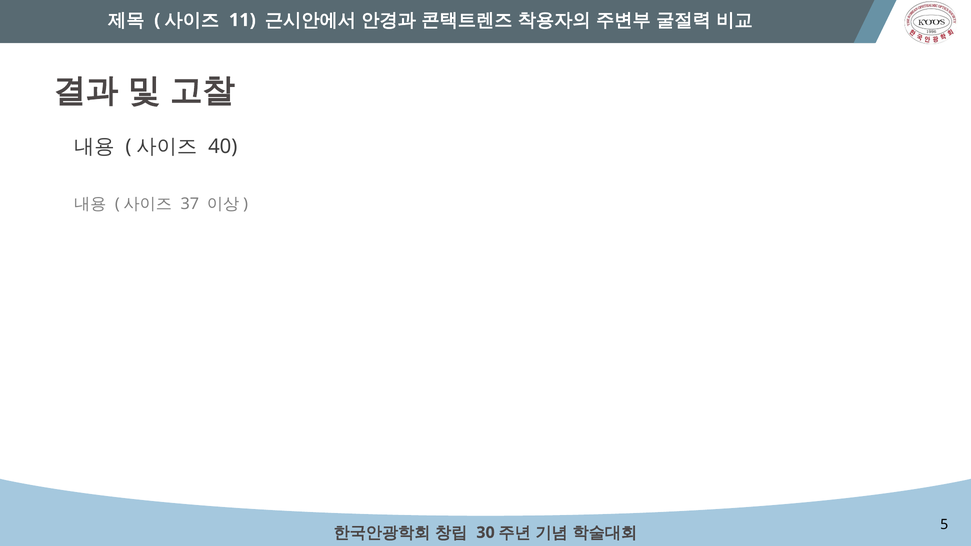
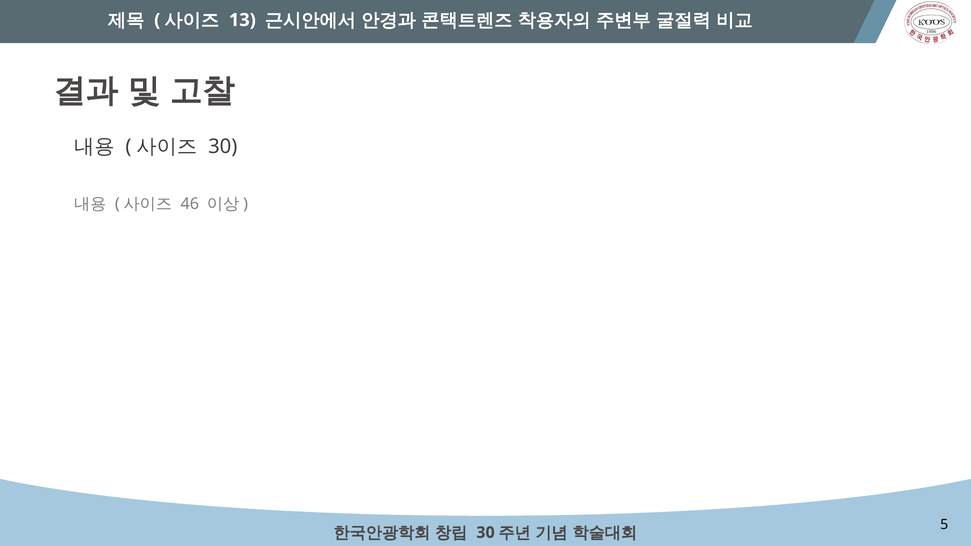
11: 11 -> 13 (242, 20)
40: 40 -> 30 (223, 147)
37: 37 -> 46 (190, 204)
